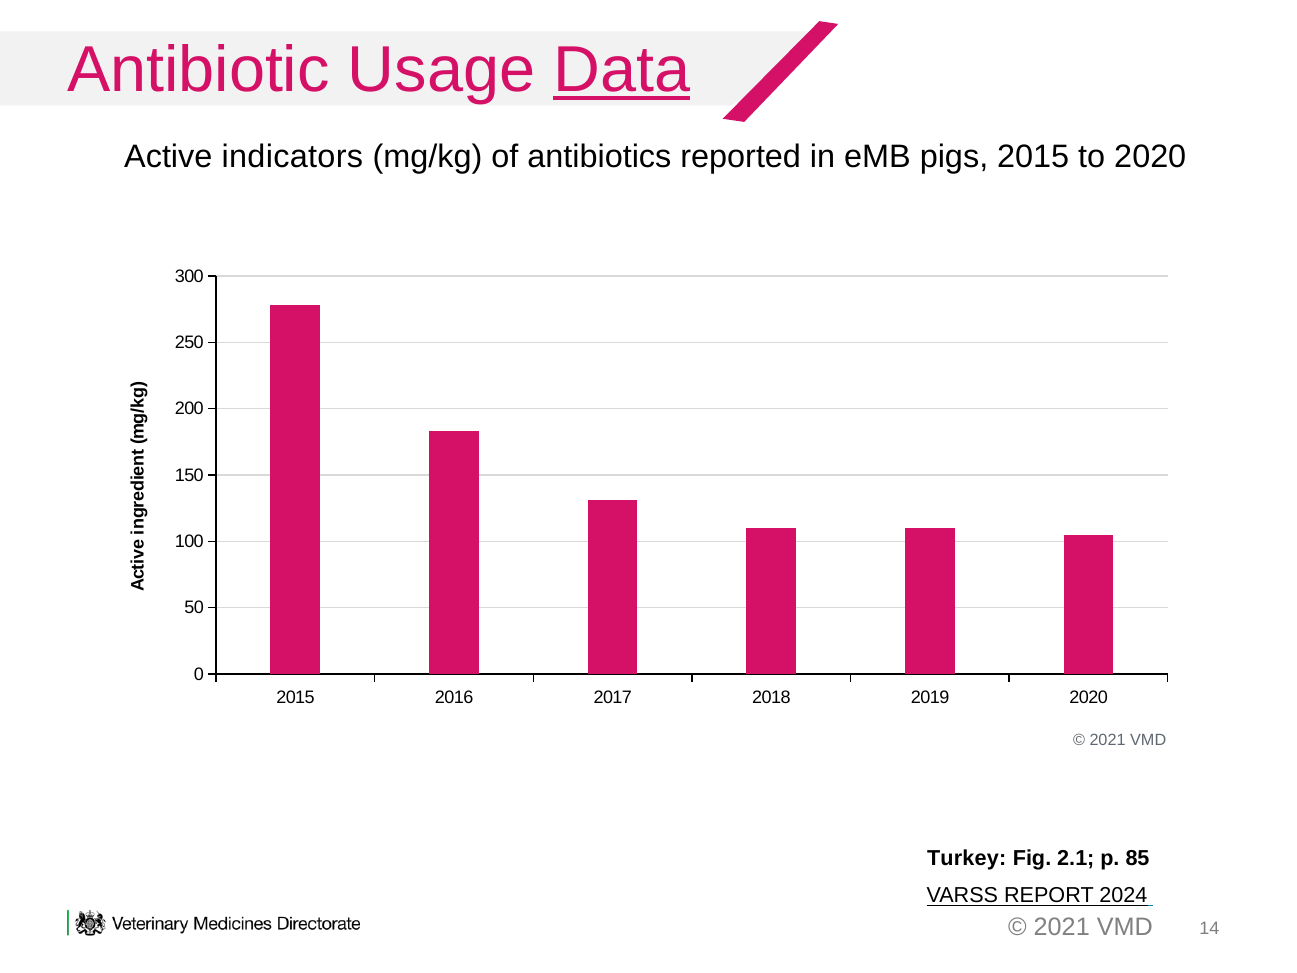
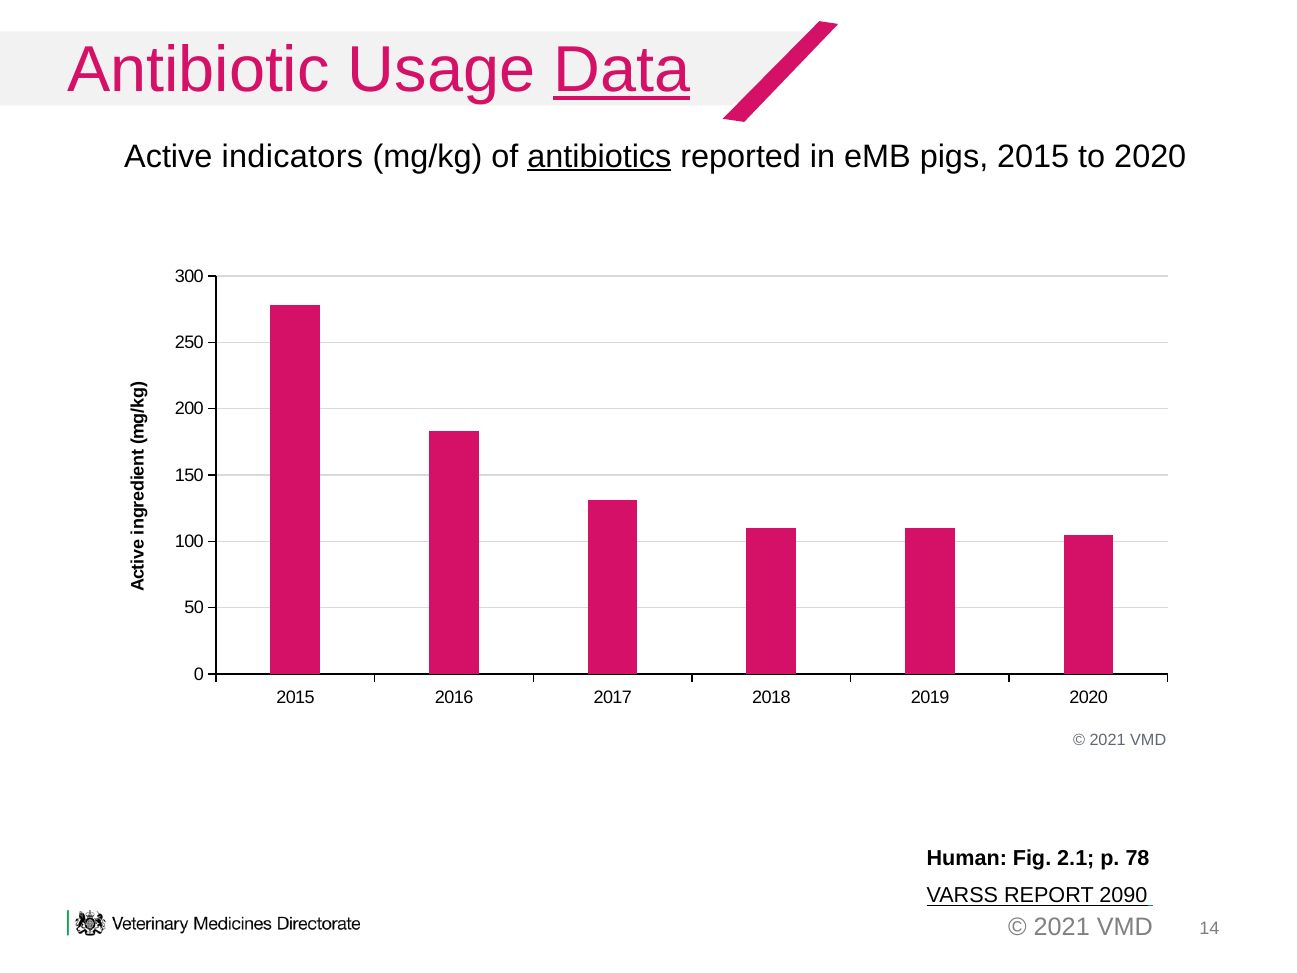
antibiotics underline: none -> present (599, 156)
Turkey: Turkey -> Human (967, 858)
85: 85 -> 78 (1137, 858)
2024: 2024 -> 2090 (1123, 895)
